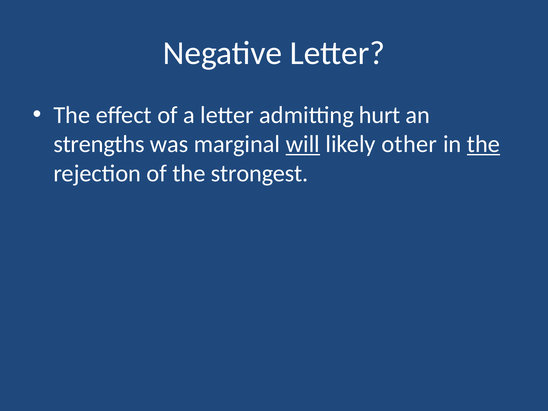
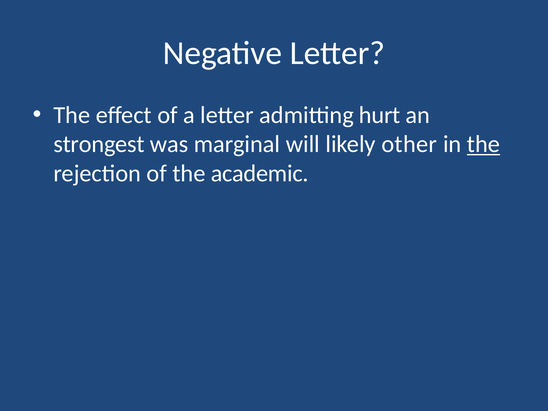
strengths: strengths -> strongest (99, 144)
will underline: present -> none (303, 144)
strongest: strongest -> academic (260, 173)
